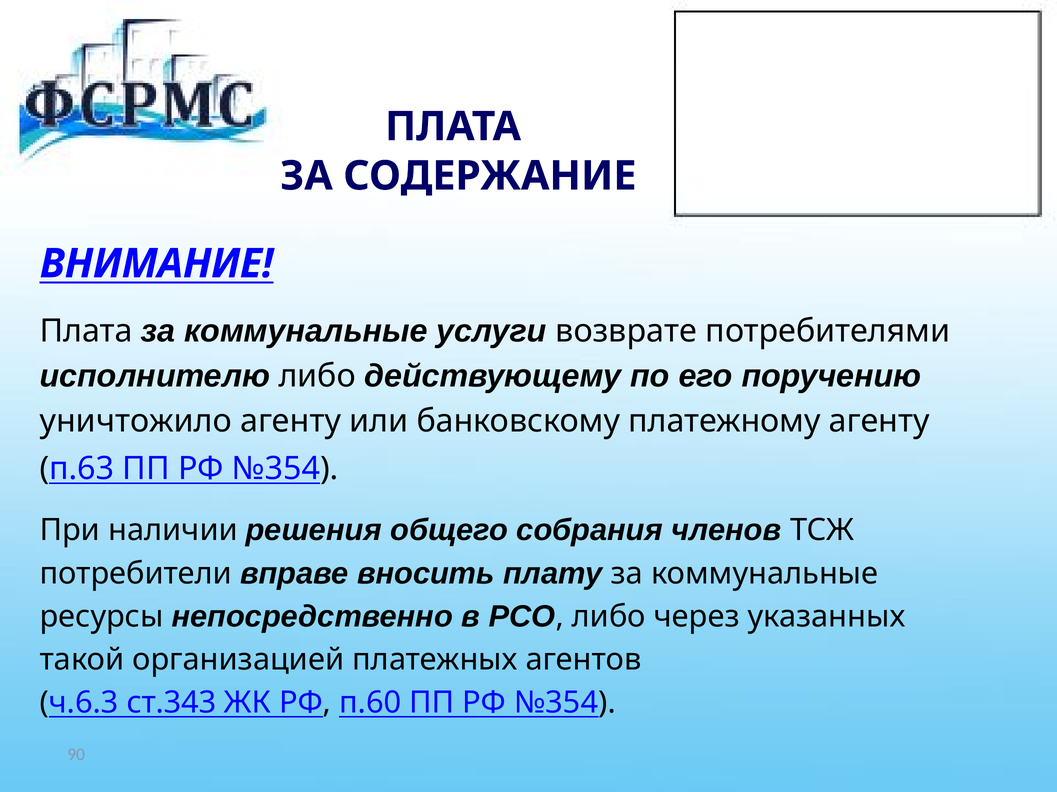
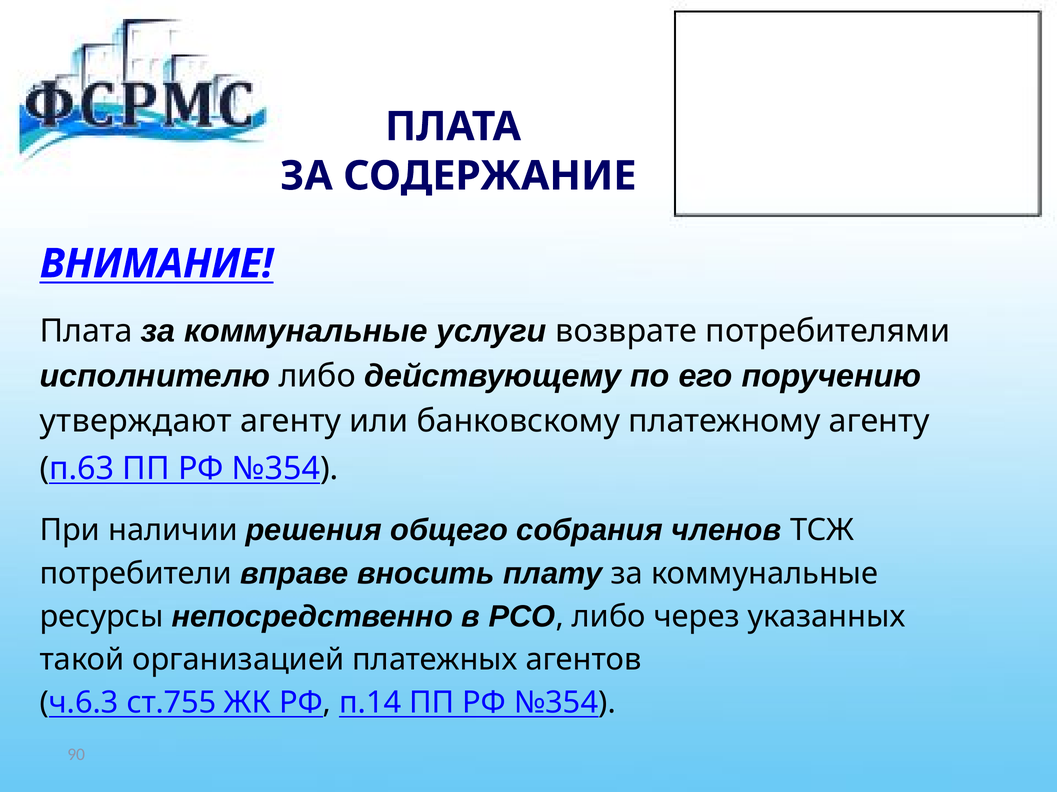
уничтожило: уничтожило -> утверждают (136, 422)
ст.343: ст.343 -> ст.755 (171, 703)
п.60: п.60 -> п.14 (370, 703)
